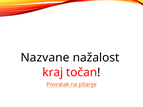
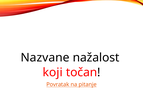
kraj: kraj -> koji (53, 73)
